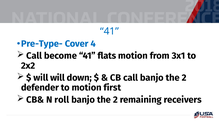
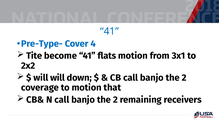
Call: Call -> Tite (34, 56)
defender: defender -> coverage (40, 88)
first: first -> that (112, 88)
N roll: roll -> call (62, 100)
